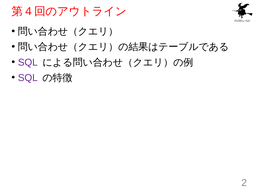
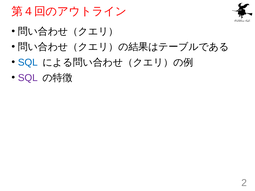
SQL colour: purple -> blue (28, 62)
